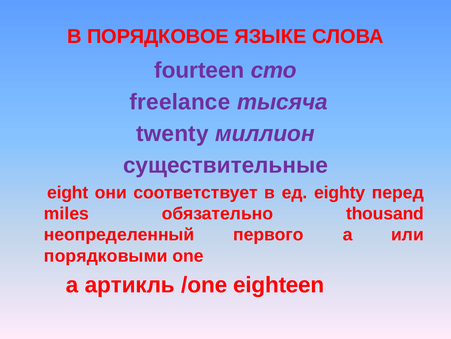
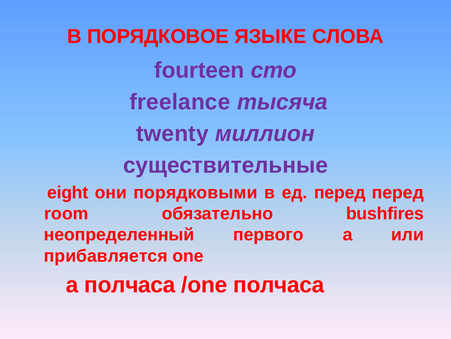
соответствует: соответствует -> порядковыми (195, 192)
ед eighty: eighty -> перед (340, 192)
miles: miles -> room (66, 213)
thousand: thousand -> bushfires (385, 213)
порядковыми: порядковыми -> прибавляется (106, 255)
a артикль: артикль -> полчаса (130, 284)
/one eighteen: eighteen -> полчаса (279, 284)
